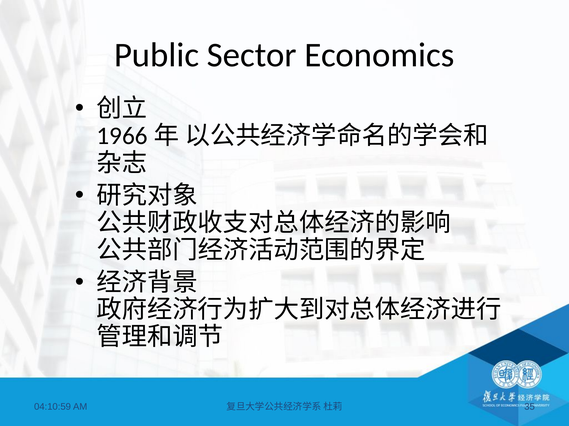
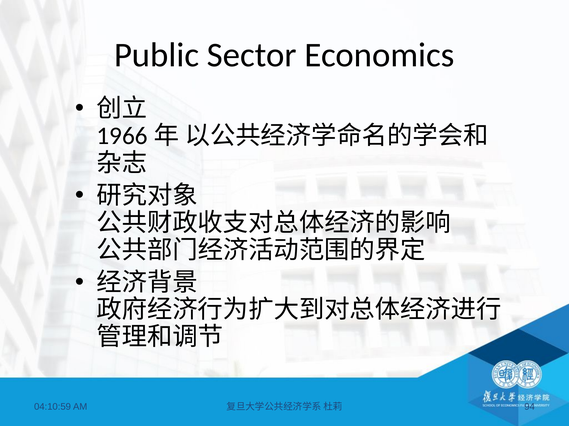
35: 35 -> 94 (530, 408)
